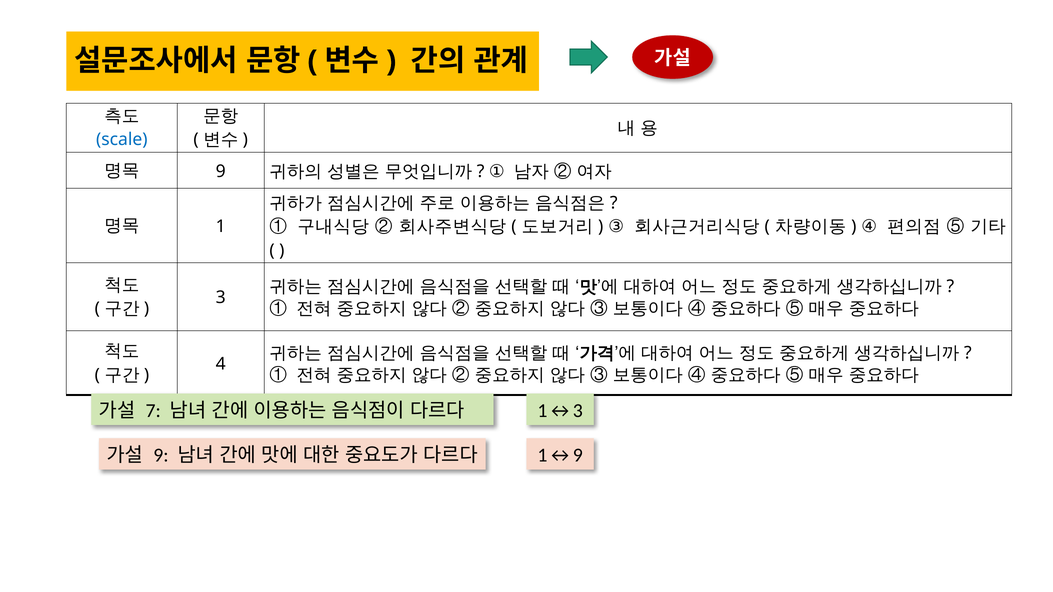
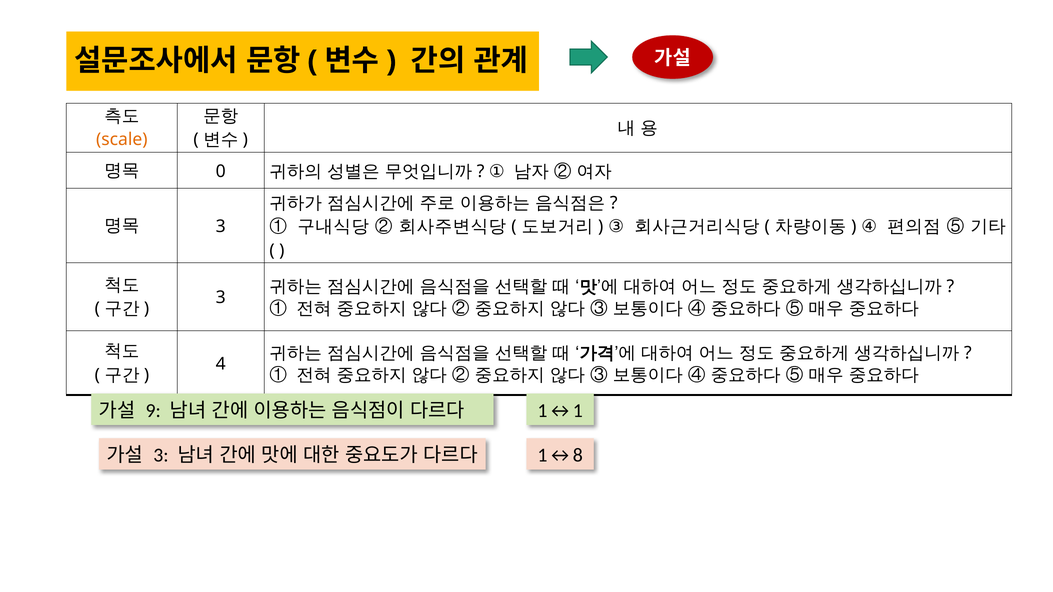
scale colour: blue -> orange (122, 140)
9: 9 -> 0 (221, 171)
1: 1 -> 3 (221, 227)
7: 7 -> 9 (153, 411)
1↔3: 1↔3 -> 1↔1 (560, 411)
9: 9 -> 3 (161, 455)
1↔9: 1↔9 -> 1↔8 (560, 455)
